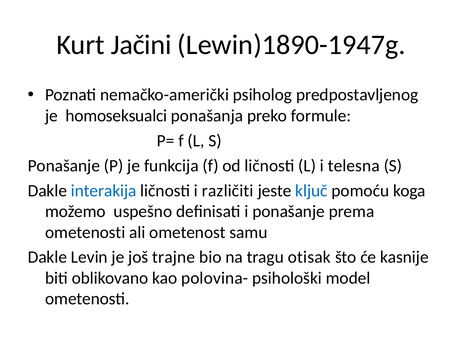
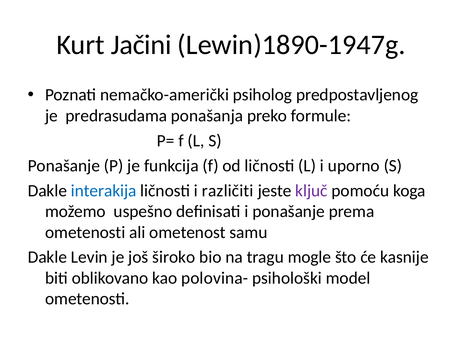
homoseksualci: homoseksualci -> predrasudama (116, 116)
telesna: telesna -> uporno (354, 165)
ključ colour: blue -> purple (311, 190)
trajne: trajne -> široko (174, 257)
otisak: otisak -> mogle (309, 257)
